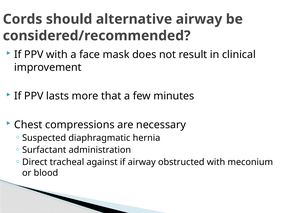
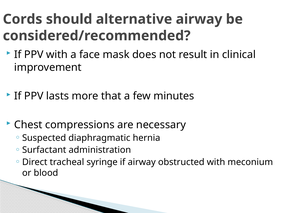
against: against -> syringe (102, 162)
